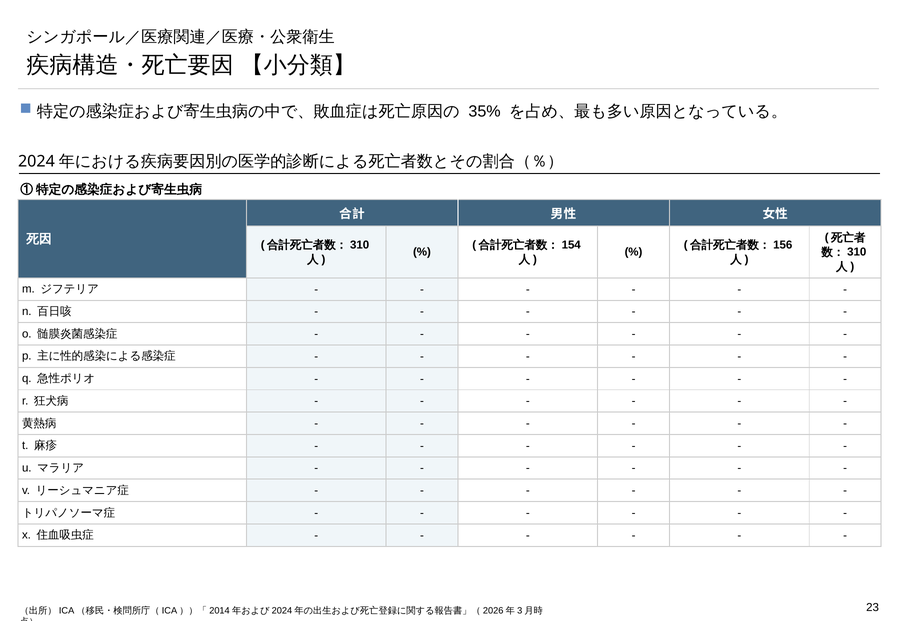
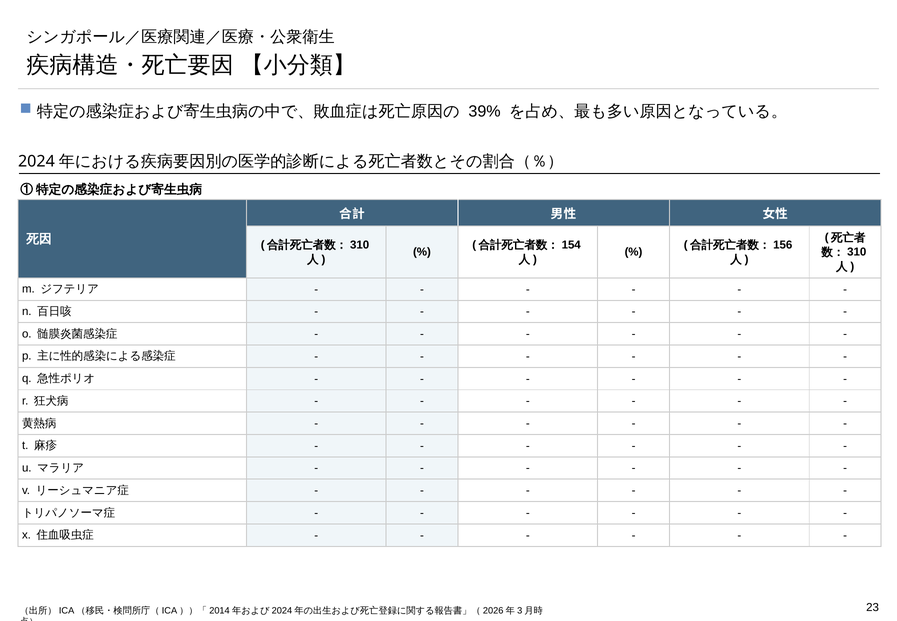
35%: 35% -> 39% (485, 112)
